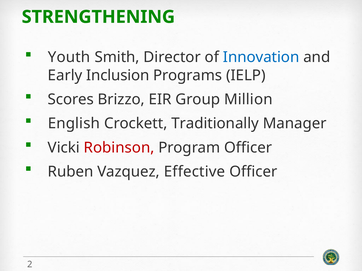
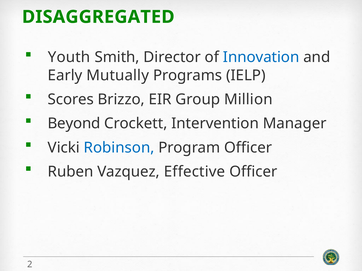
STRENGTHENING: STRENGTHENING -> DISAGGREGATED (98, 17)
Inclusion: Inclusion -> Mutually (118, 75)
English: English -> Beyond (74, 124)
Traditionally: Traditionally -> Intervention (215, 124)
Robinson colour: red -> blue (119, 148)
